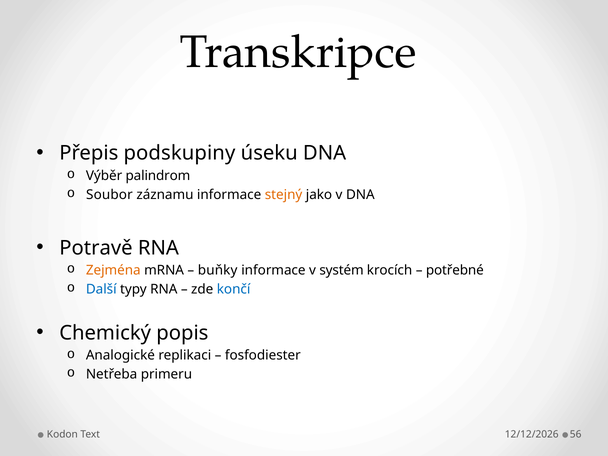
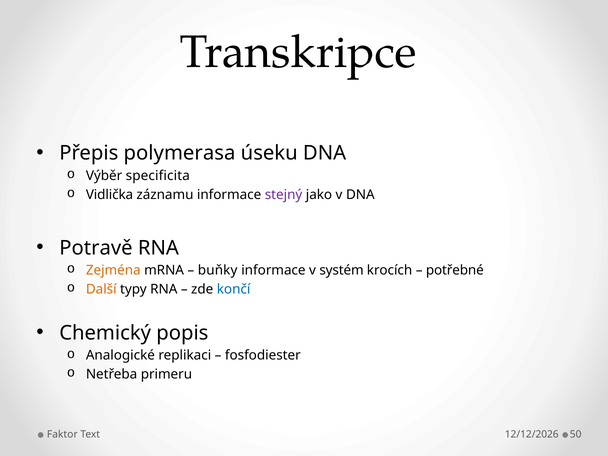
podskupiny: podskupiny -> polymerasa (179, 153)
palindrom: palindrom -> specificita (158, 176)
Soubor: Soubor -> Vidlička (110, 195)
stejný colour: orange -> purple (284, 195)
Další colour: blue -> orange (101, 289)
Kodon: Kodon -> Faktor (62, 435)
56: 56 -> 50 (576, 435)
